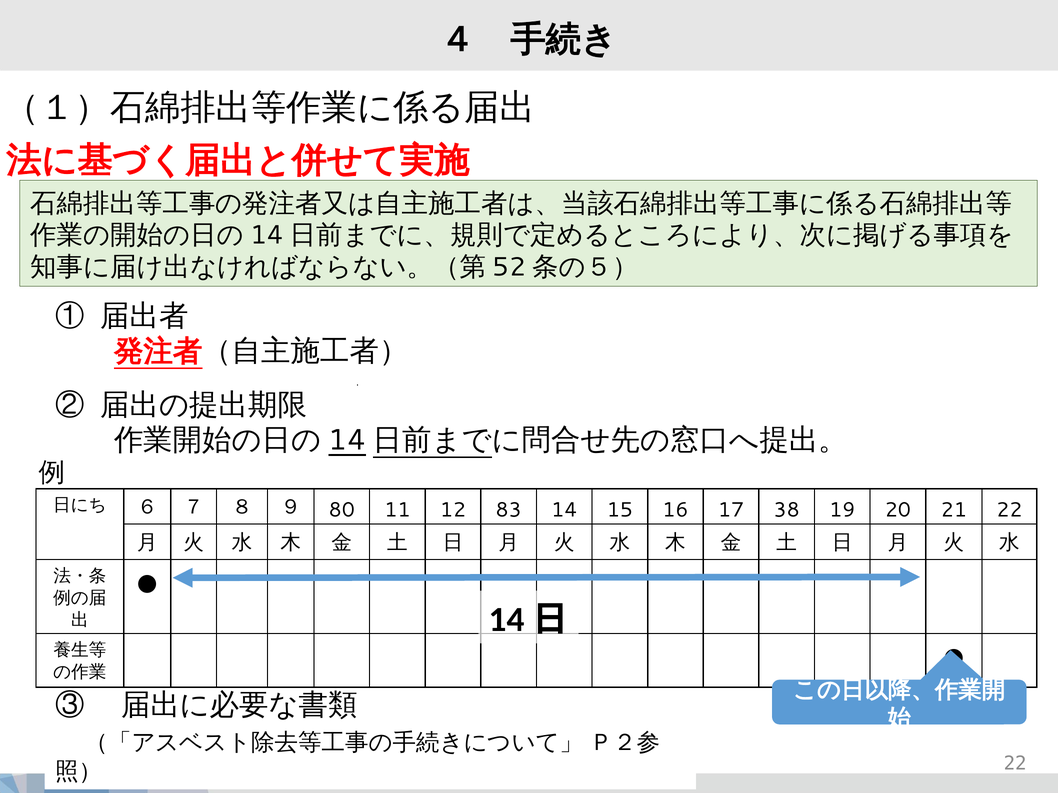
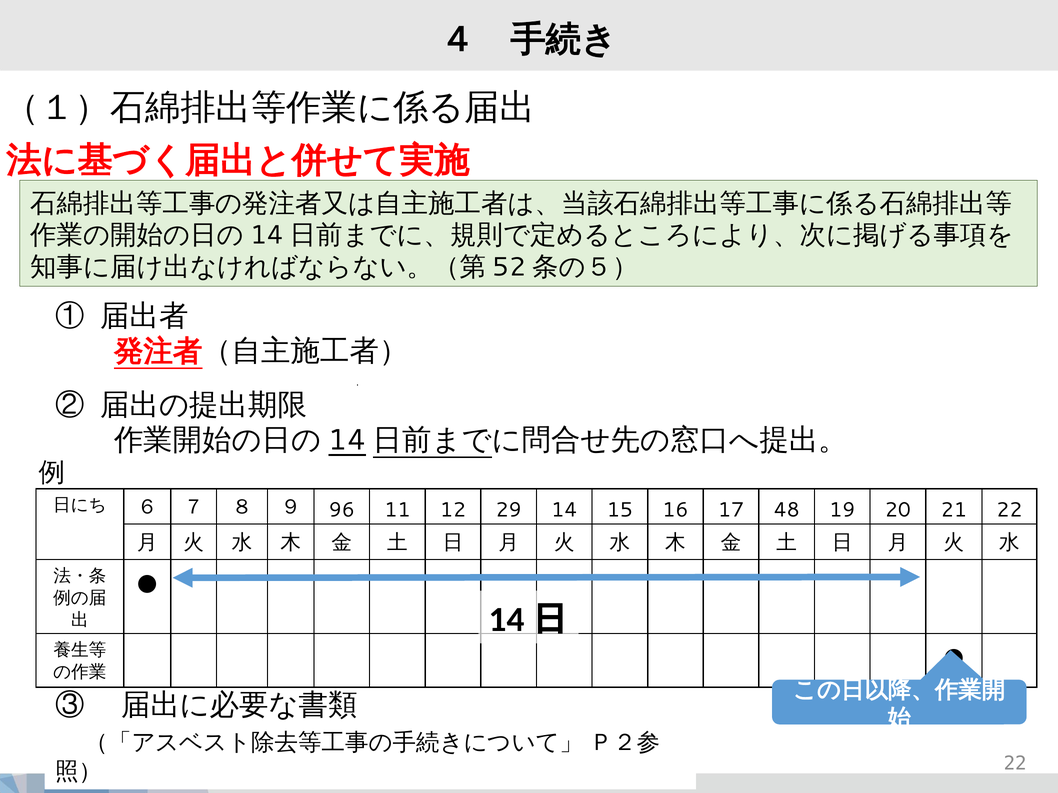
80: 80 -> 96 (342, 510)
83: 83 -> 29 (509, 510)
38: 38 -> 48 (787, 510)
